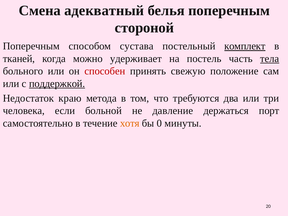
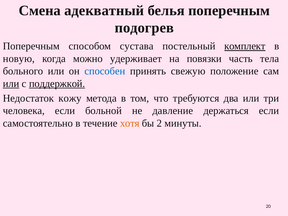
стороной: стороной -> подогрев (144, 28)
тканей: тканей -> новую (19, 59)
постель: постель -> повязки (204, 59)
тела underline: present -> none (270, 59)
способен colour: red -> blue (105, 71)
или underline: none -> present (11, 84)
краю: краю -> кожу (70, 98)
держаться порт: порт -> если (269, 111)
0: 0 -> 2 (159, 123)
